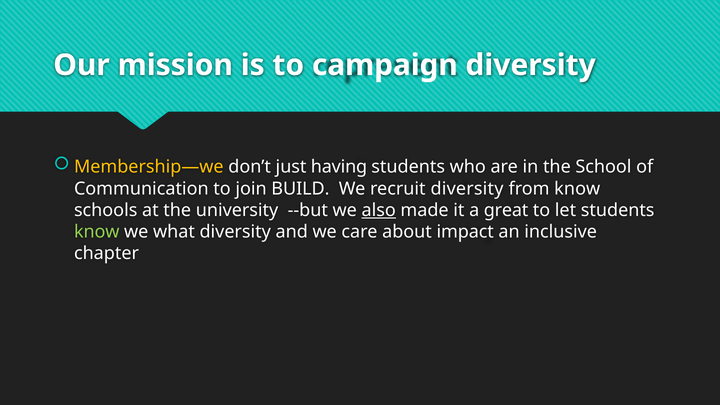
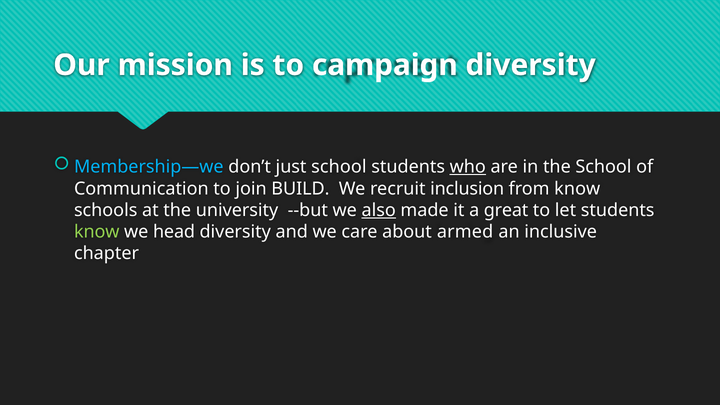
Membership—we colour: yellow -> light blue (149, 167)
just having: having -> school (339, 167)
who underline: none -> present (468, 167)
recruit diversity: diversity -> inclusion (467, 189)
what: what -> head (174, 232)
impact: impact -> armed (465, 232)
